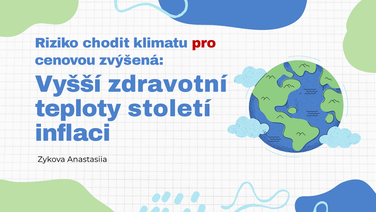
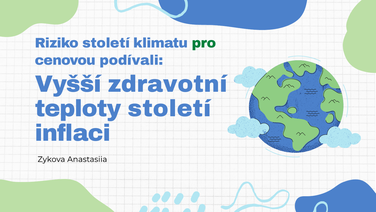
Riziko chodit: chodit -> století (106, 43)
pro colour: red -> green (204, 43)
zvýšená: zvýšená -> podívali (131, 60)
